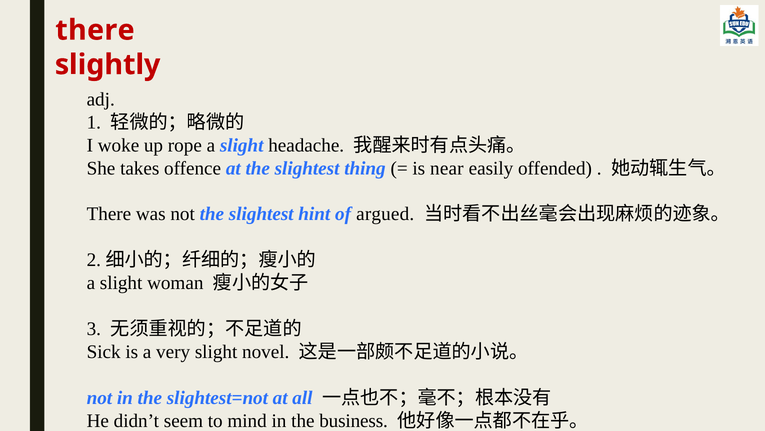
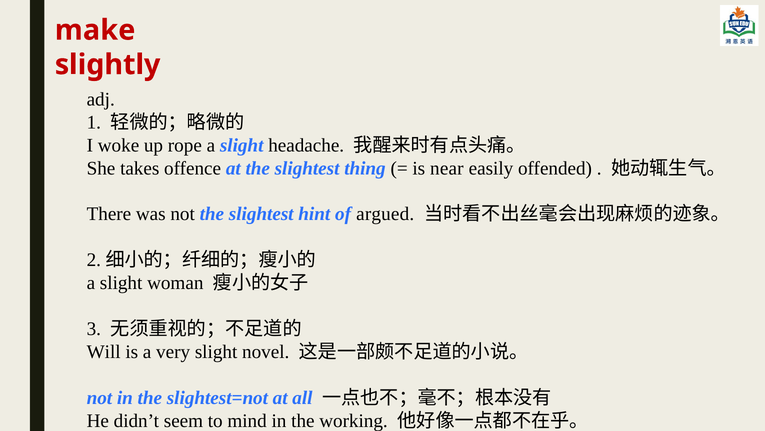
there: there -> make (95, 30)
Sick: Sick -> Will (104, 352)
business: business -> working (354, 420)
